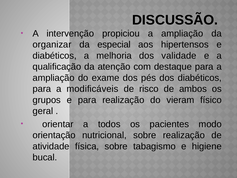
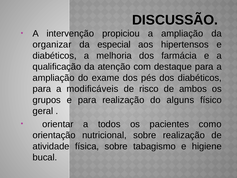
validade: validade -> farmácia (179, 56)
vieram: vieram -> alguns (180, 100)
modo: modo -> como (210, 124)
